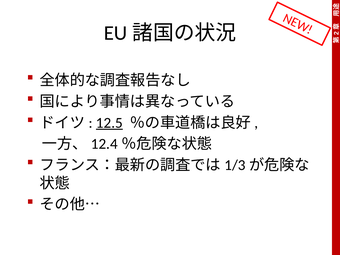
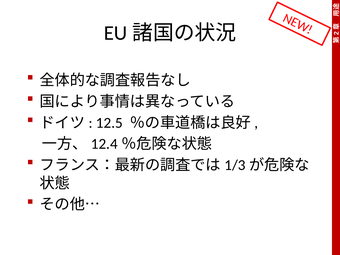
12.5 underline: present -> none (109, 123)
